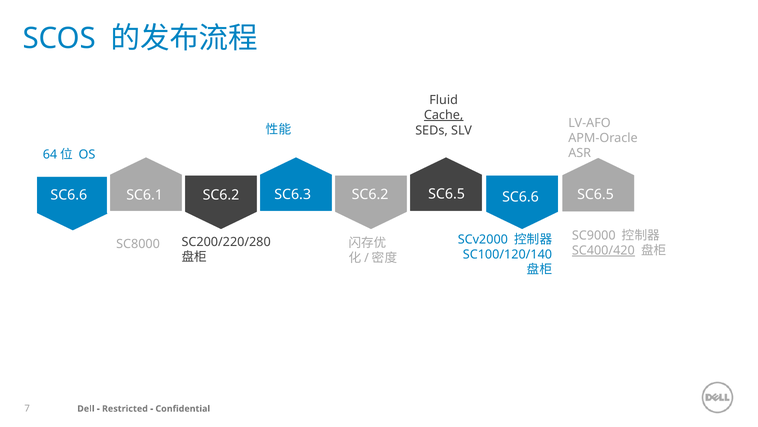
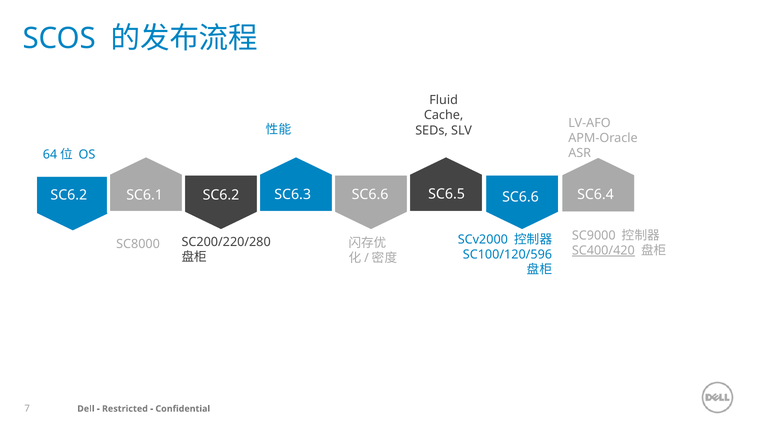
Cache underline: present -> none (444, 115)
SC6.2: SC6.2 -> SC6.6 (370, 194)
SC6.5: SC6.5 -> SC6.4 (596, 194)
SC6.6: SC6.6 -> SC6.2 (69, 195)
SC100/120/140: SC100/120/140 -> SC100/120/596 (507, 254)
